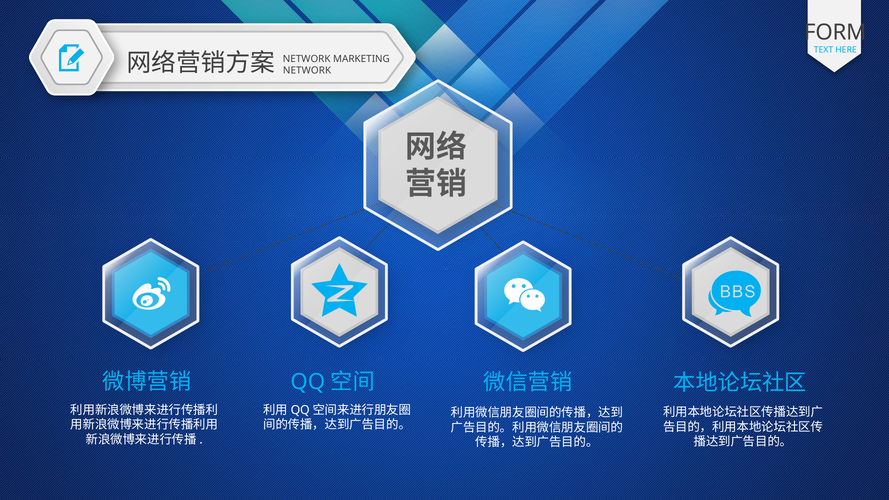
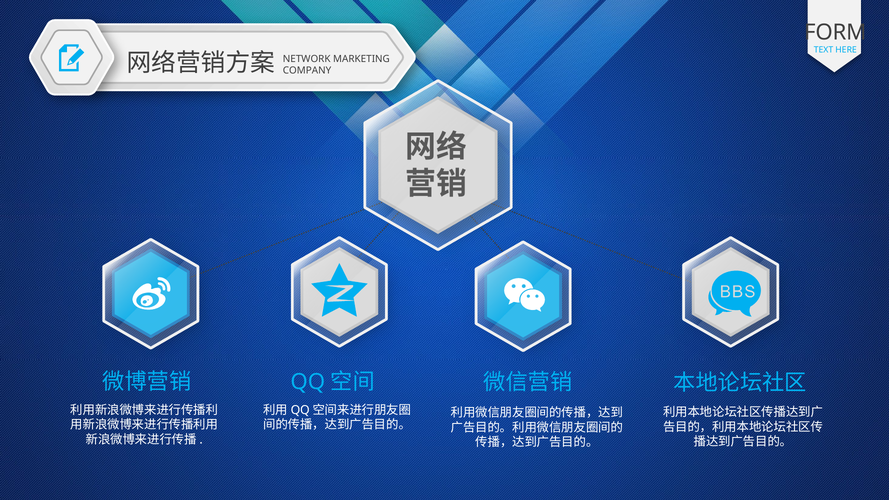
NETWORK: NETWORK -> COMPANY (307, 71)
